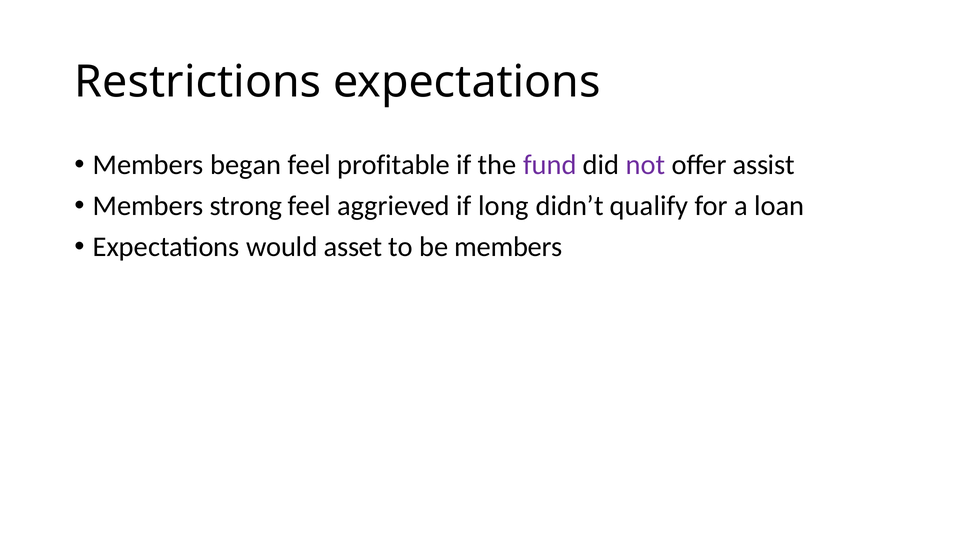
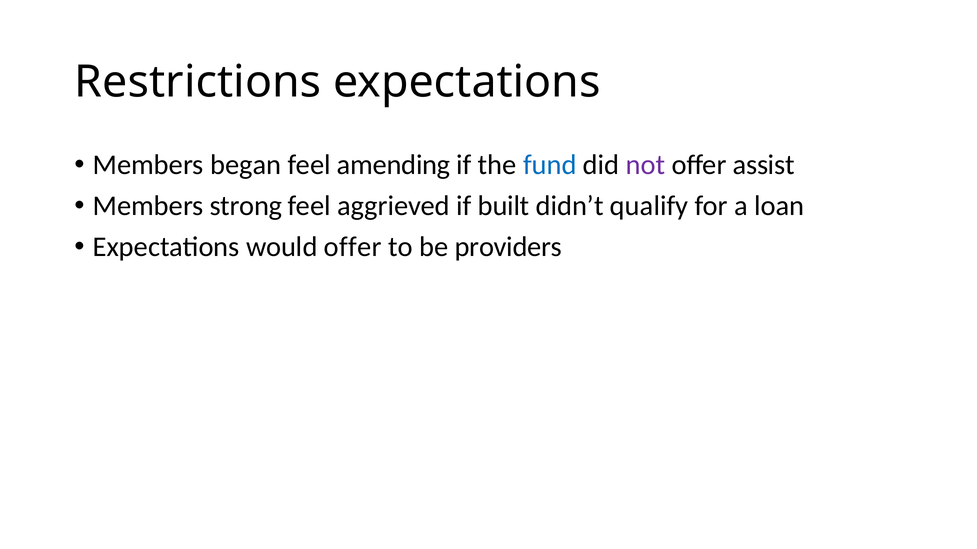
profitable: profitable -> amending (394, 165)
fund colour: purple -> blue (550, 165)
long: long -> built (504, 206)
would asset: asset -> offer (353, 247)
be members: members -> providers (508, 247)
